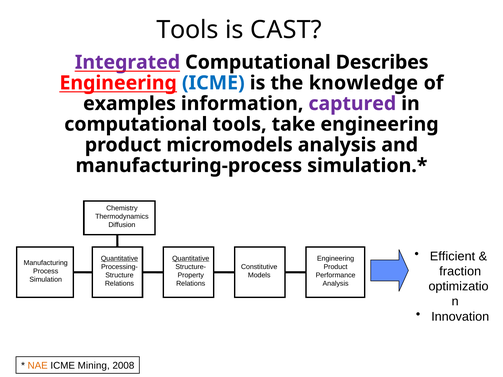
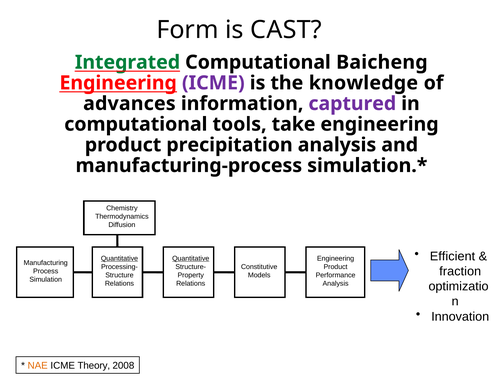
Tools: Tools -> Form (187, 30)
Integrated colour: purple -> green (127, 62)
Describes: Describes -> Baicheng (382, 62)
ICME colour: blue -> purple (213, 83)
examples: examples -> advances (129, 104)
micromodels: micromodels -> precipitation (229, 145)
Mining: Mining -> Theory (94, 366)
